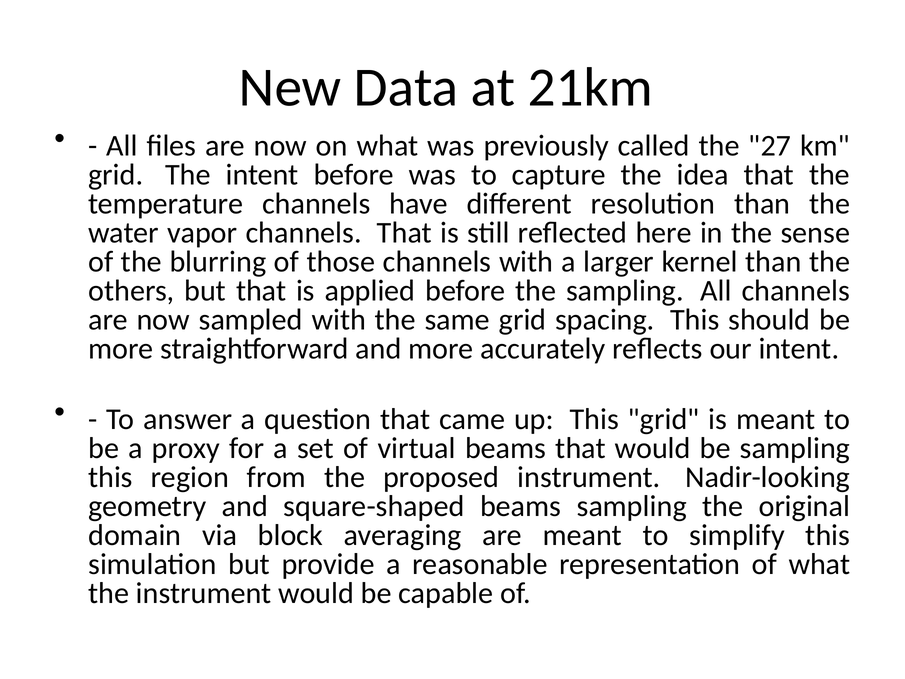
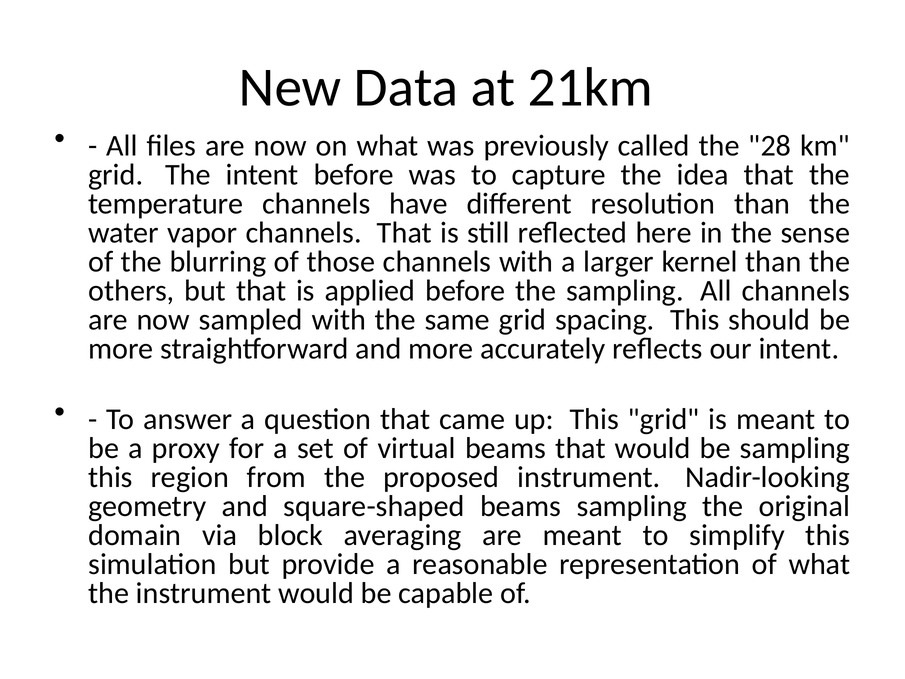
27: 27 -> 28 (770, 146)
